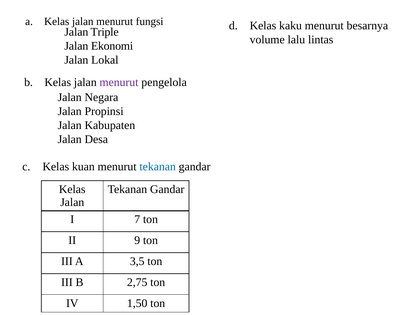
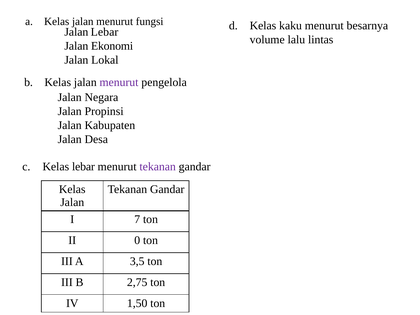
Jalan Triple: Triple -> Lebar (105, 32)
Kelas kuan: kuan -> lebar (83, 167)
tekanan colour: blue -> purple (158, 167)
9: 9 -> 0 (137, 240)
